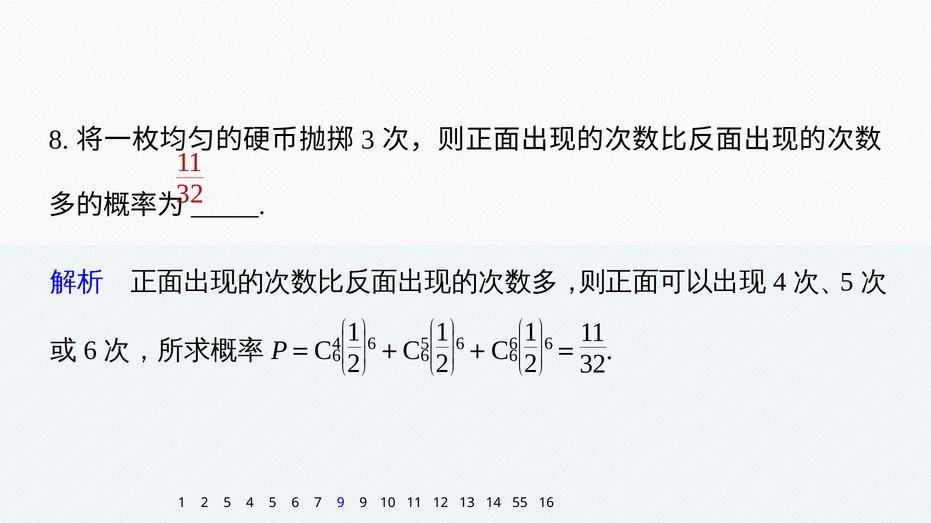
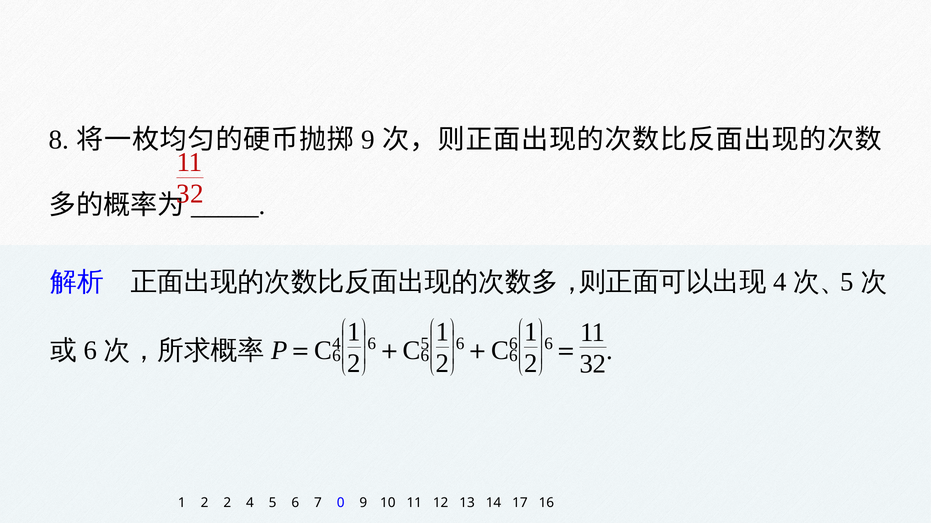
3: 3 -> 9 (368, 140)
2 5: 5 -> 2 (227, 503)
7 9: 9 -> 0 (341, 503)
55: 55 -> 17 (520, 503)
